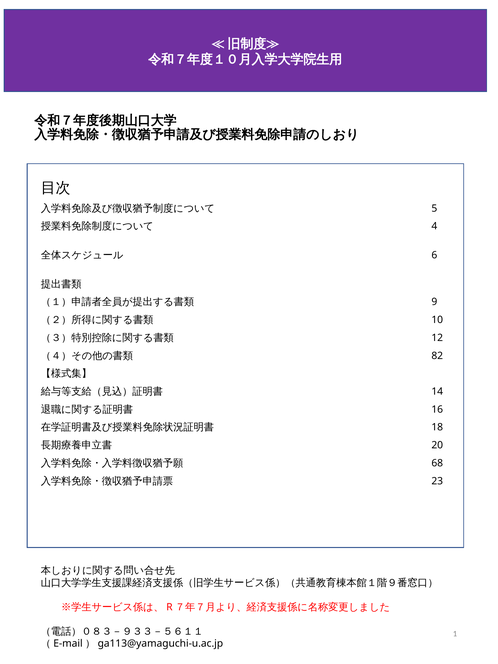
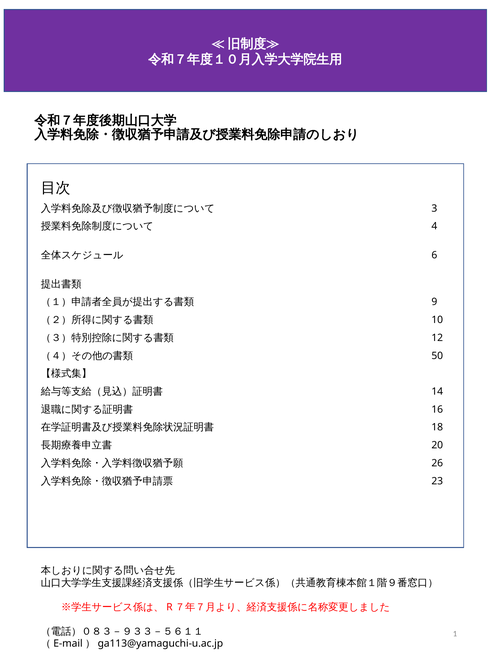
5: 5 -> 3 (434, 208)
82: 82 -> 50 (437, 356)
68: 68 -> 26 (437, 463)
